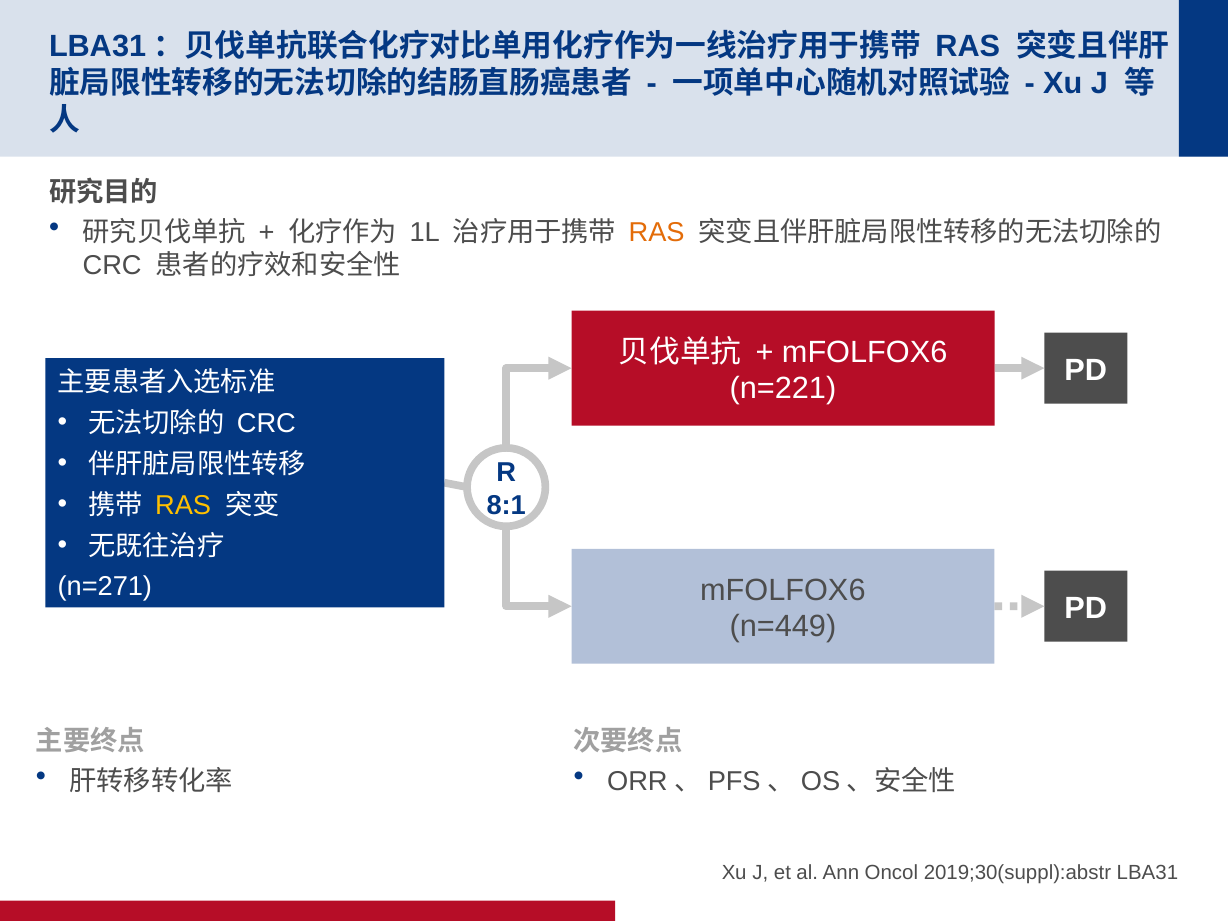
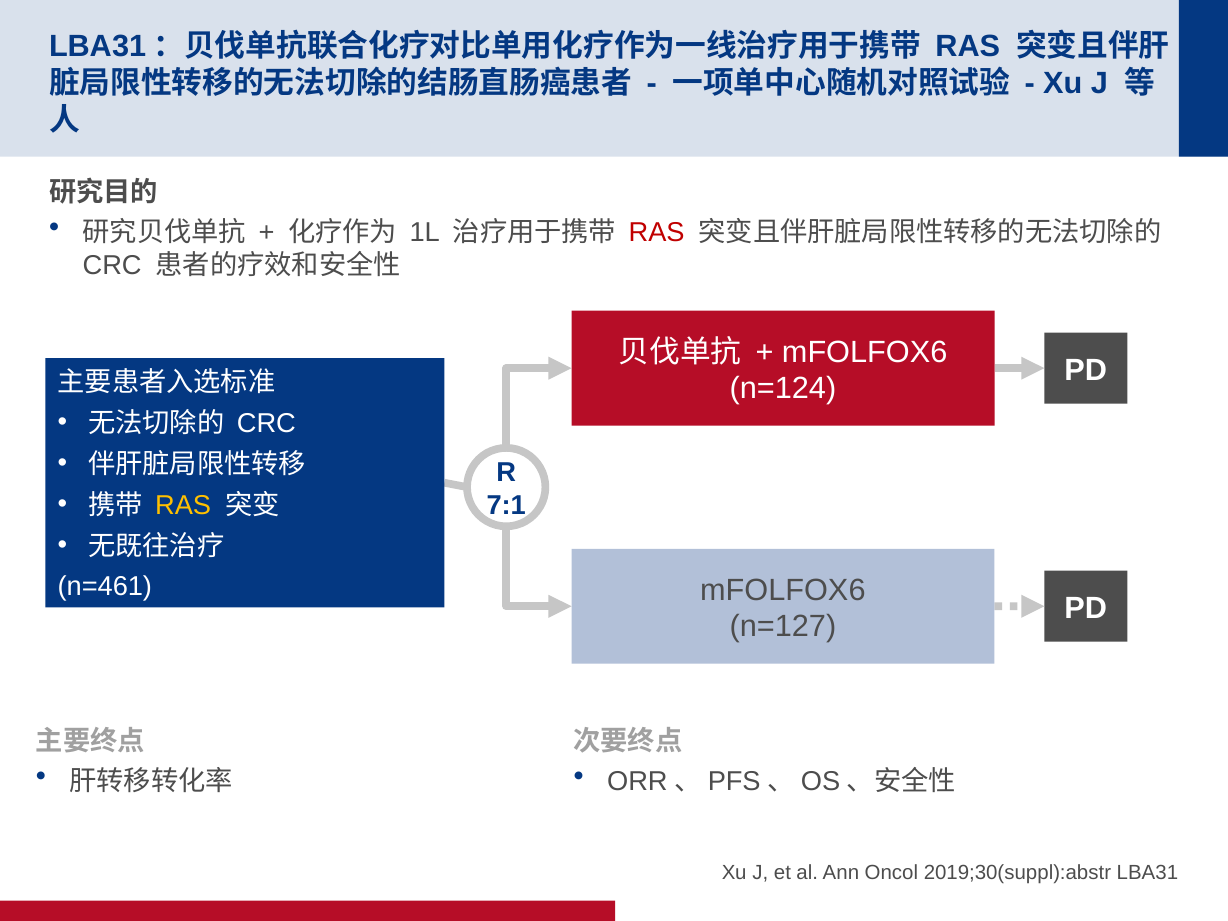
RAS colour: orange -> red (657, 232)
n=221: n=221 -> n=124 (783, 389)
8:1: 8:1 -> 7:1 (506, 505)
n=271: n=271 -> n=461 (105, 587)
n=449: n=449 -> n=127 (783, 627)
